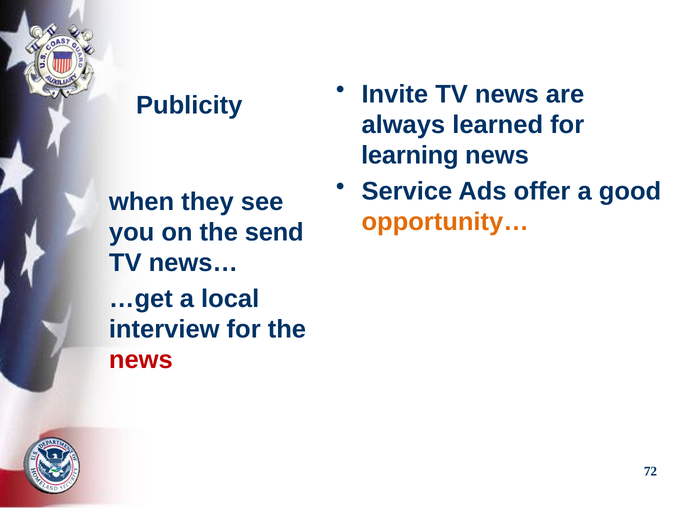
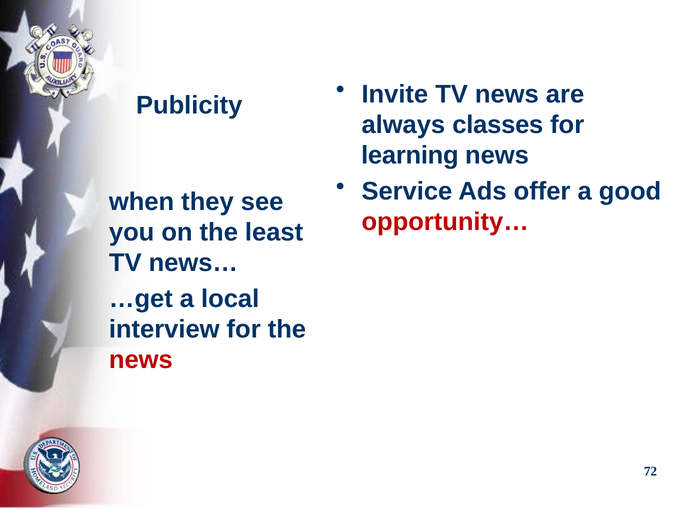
learned: learned -> classes (498, 125)
opportunity… colour: orange -> red (445, 222)
send: send -> least (274, 233)
